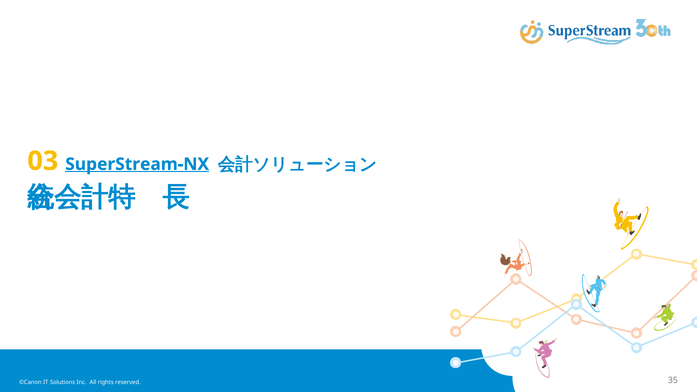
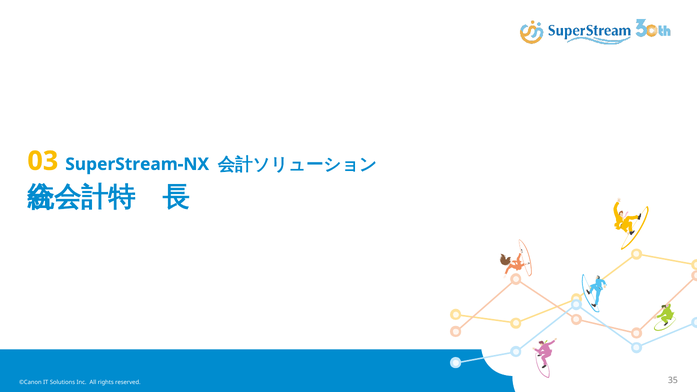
SuperStream-NX underline: present -> none (137, 164)
